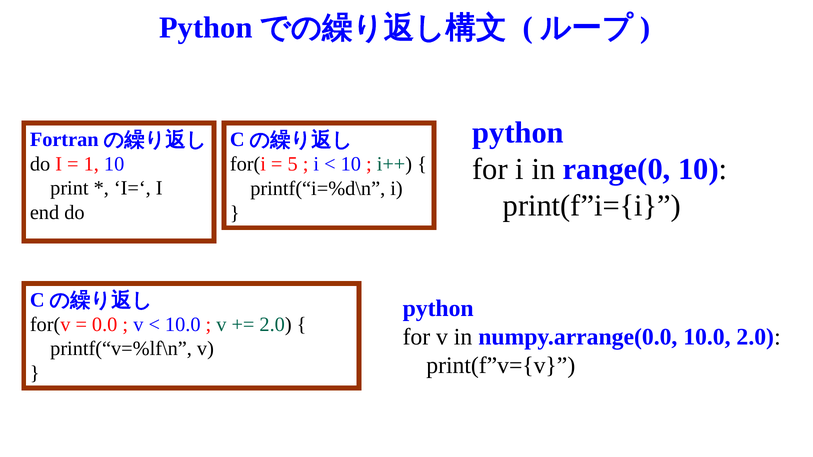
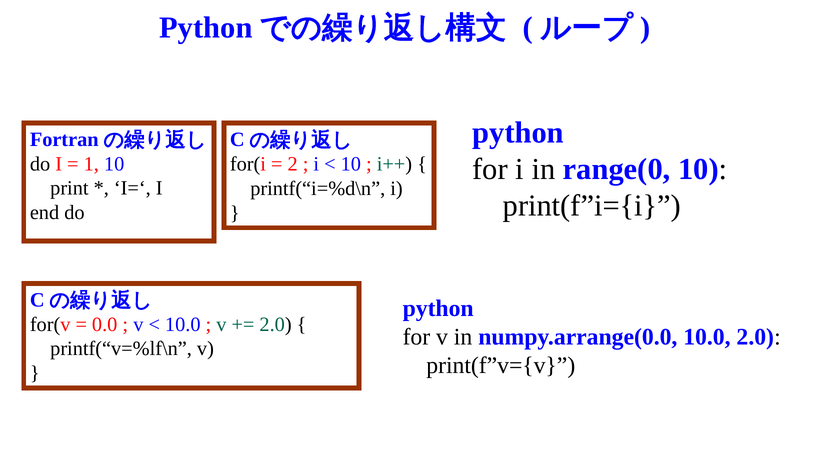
5: 5 -> 2 (293, 164)
